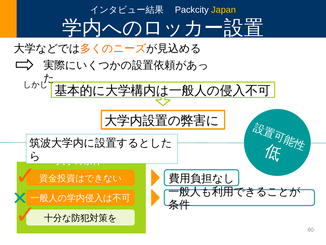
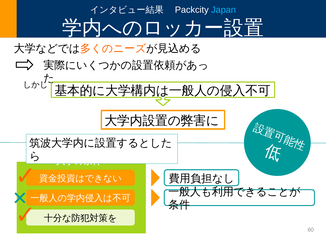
Japan colour: yellow -> light blue (224, 10)
